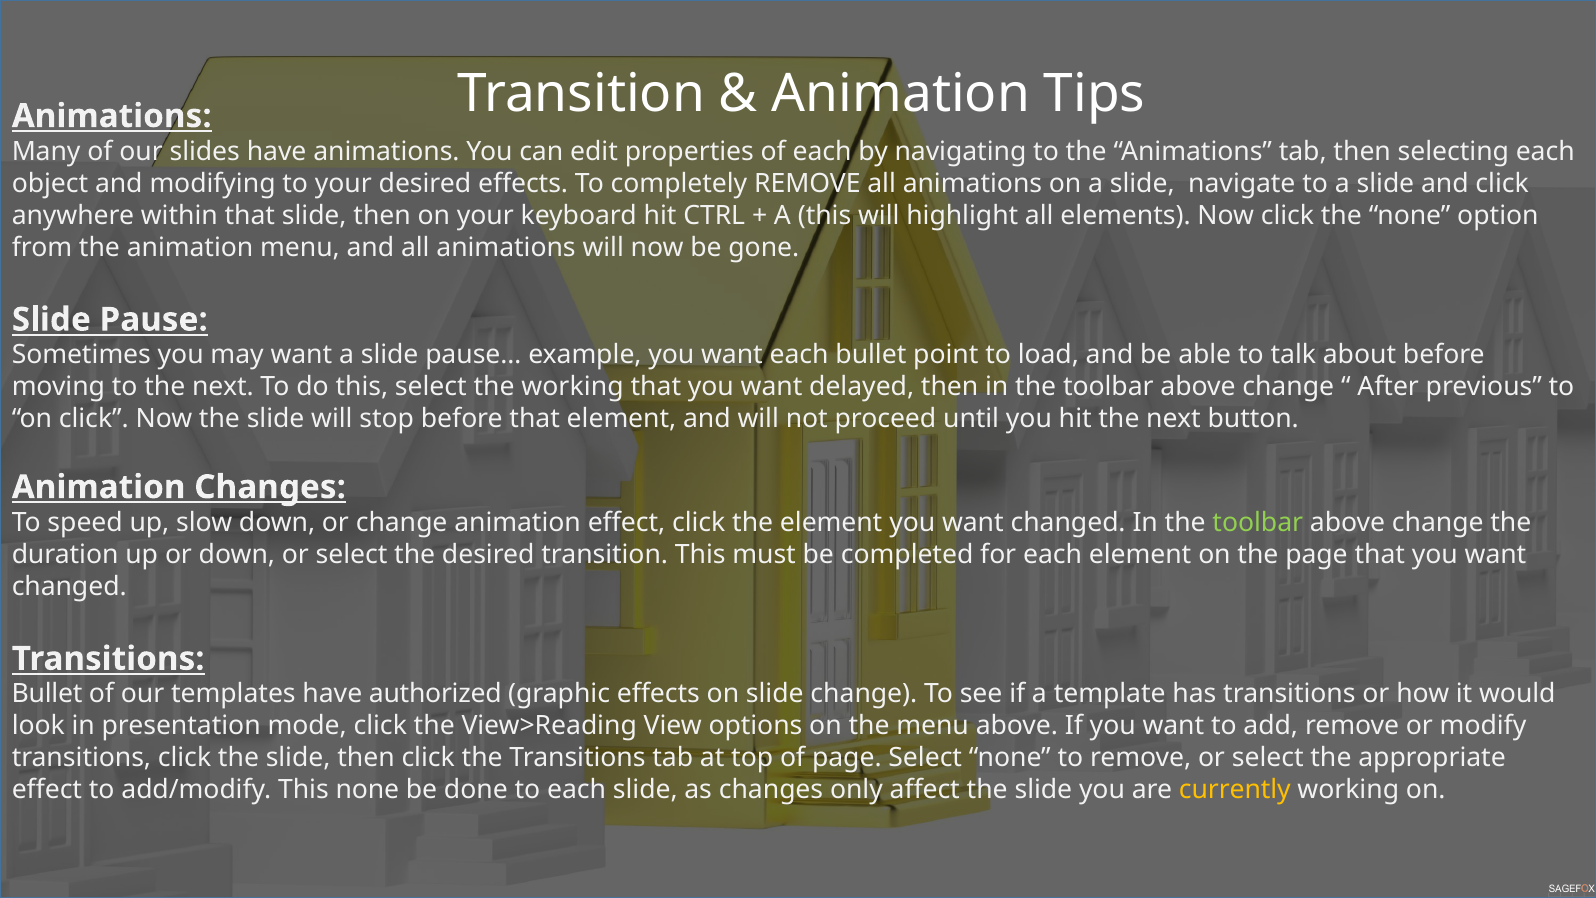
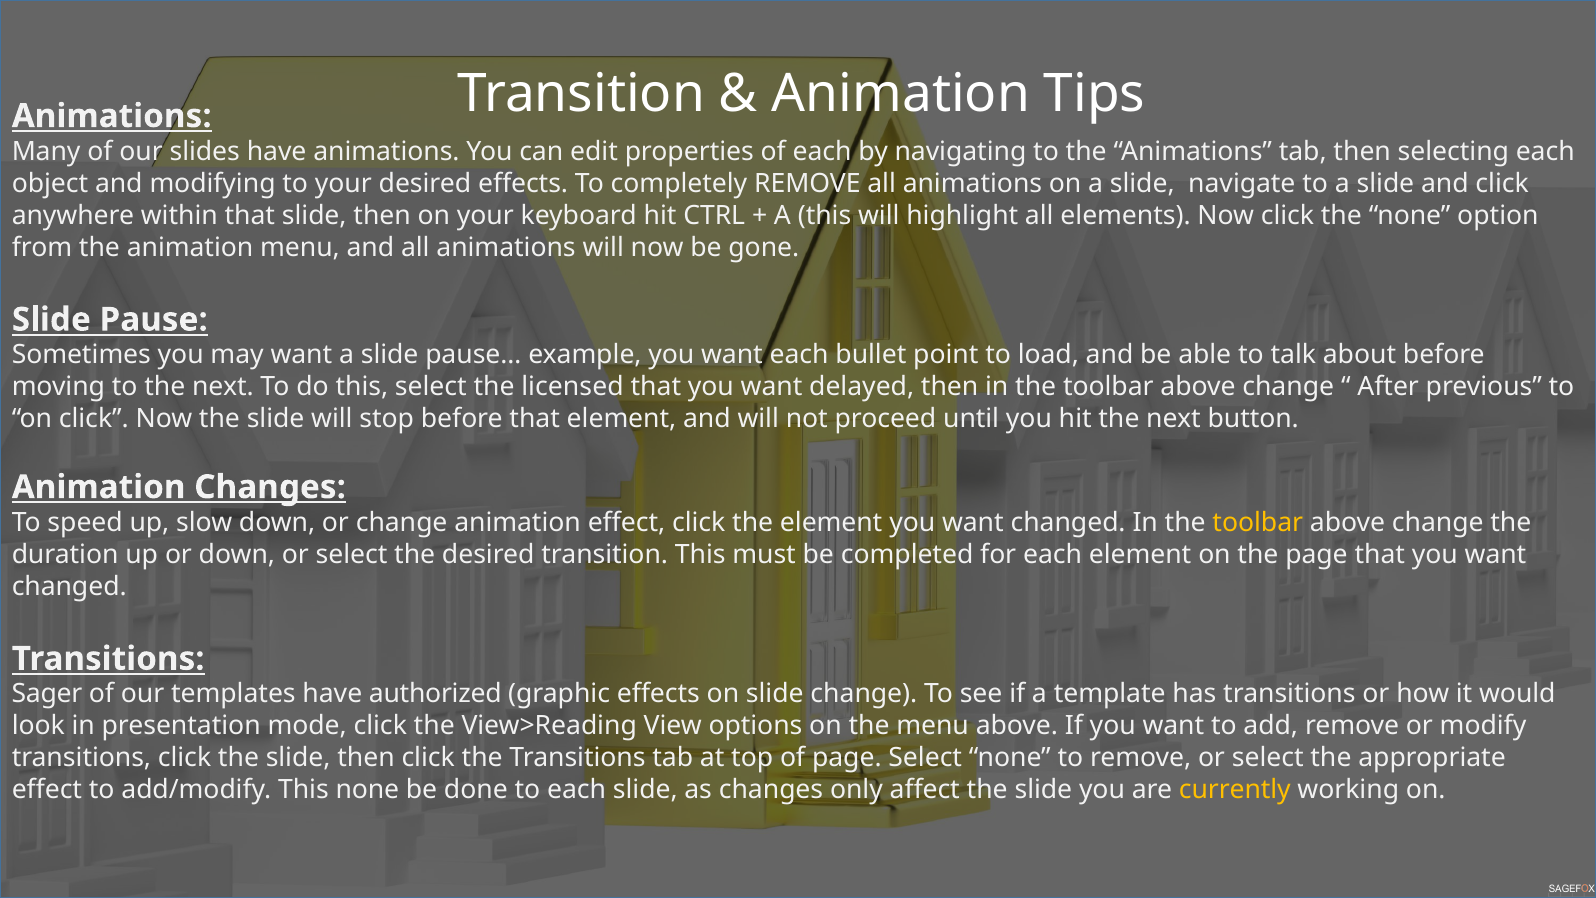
the working: working -> licensed (572, 387)
toolbar colour: light green -> yellow (1258, 522)
Bullet: Bullet -> Sager (47, 694)
